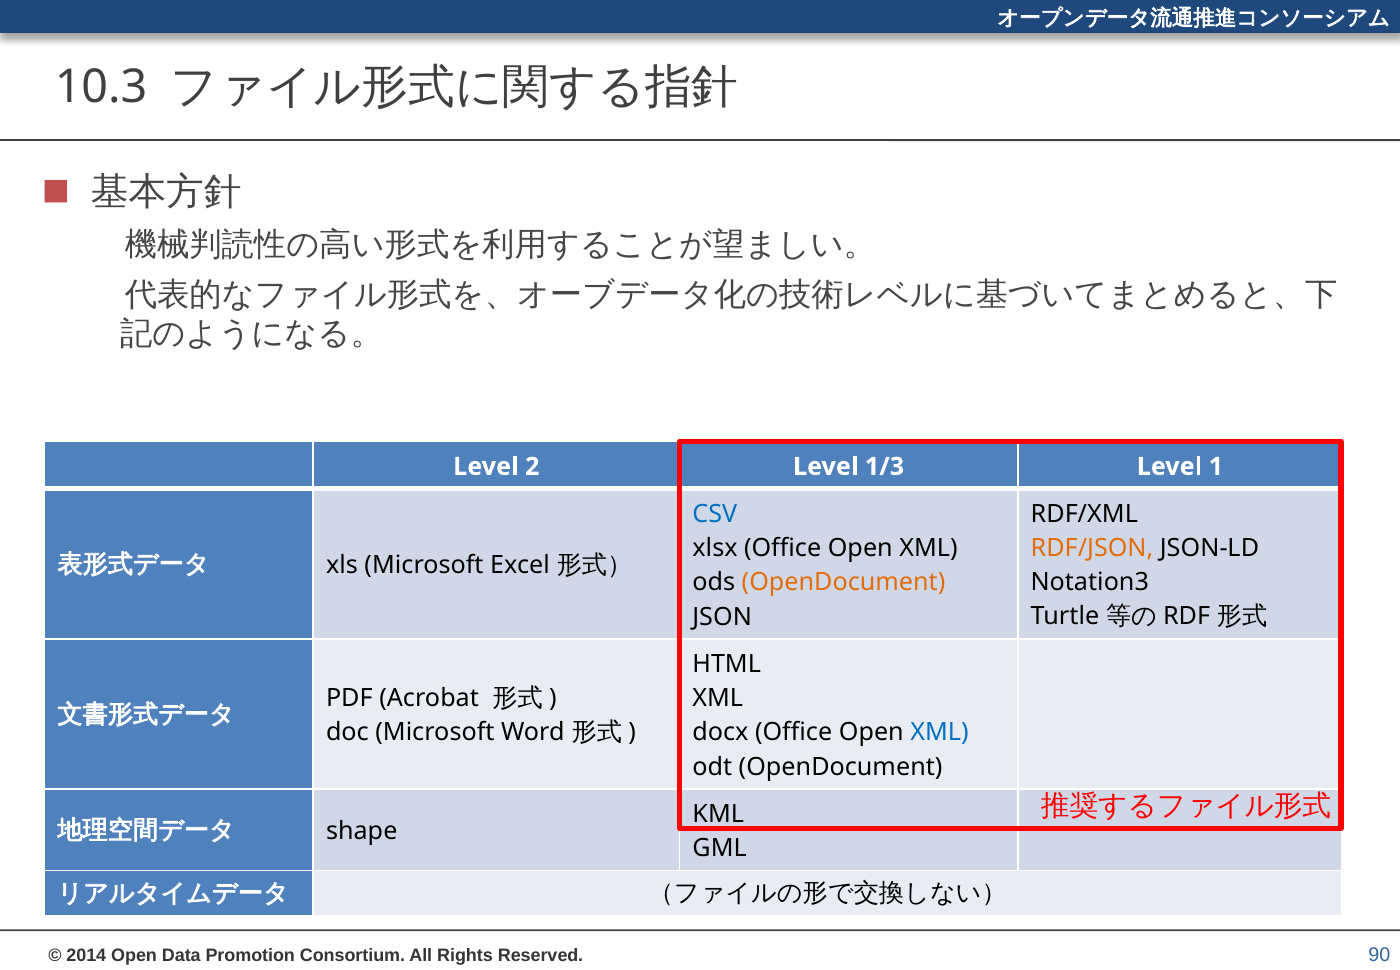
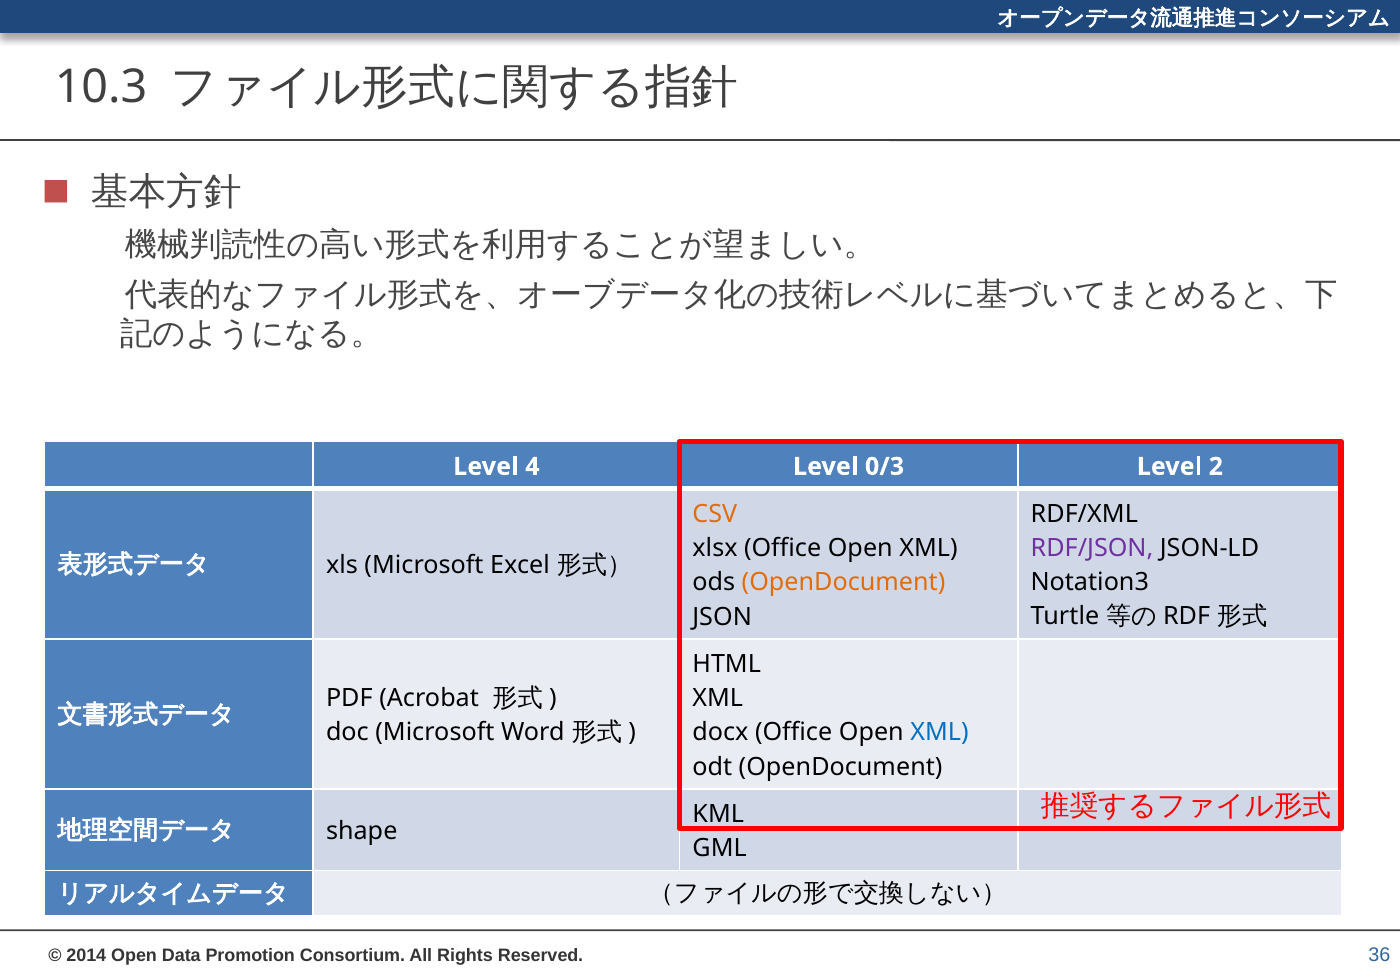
2: 2 -> 4 (532, 466)
1/3: 1/3 -> 0/3 (885, 466)
1: 1 -> 2 (1216, 466)
CSV colour: blue -> orange (715, 514)
RDF/JSON colour: orange -> purple (1092, 548)
90: 90 -> 36 (1379, 954)
